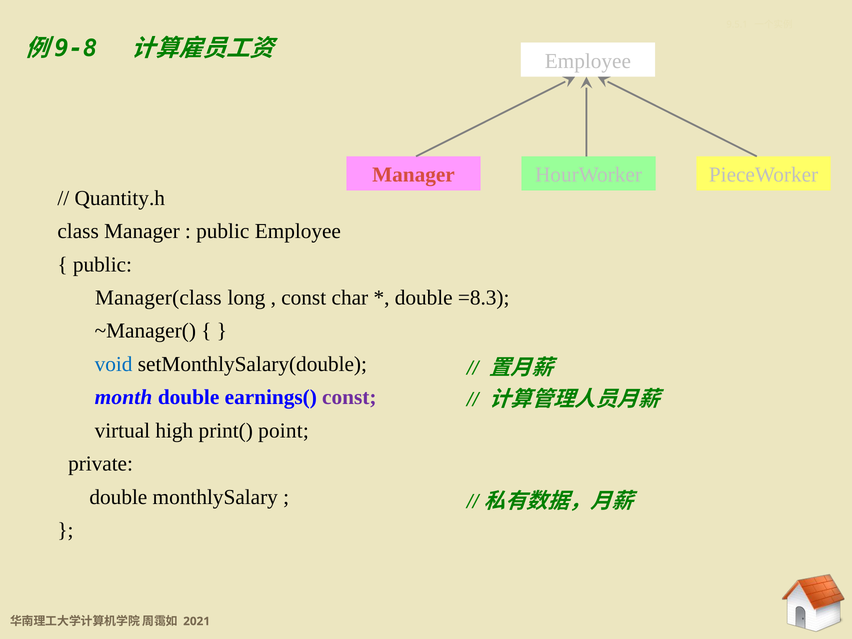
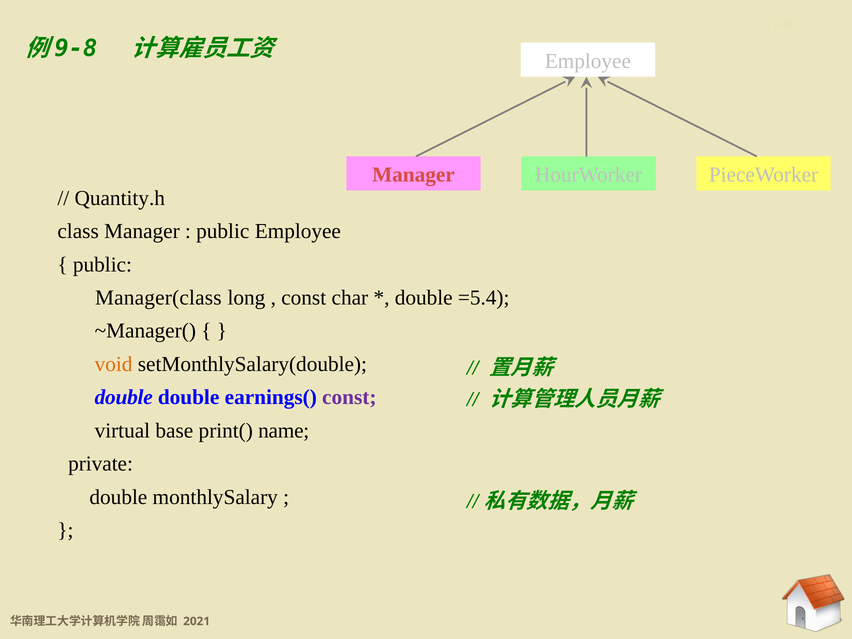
=8.3: =8.3 -> =5.4 (484, 298)
void colour: blue -> orange (114, 364)
month: month -> double (124, 397)
high: high -> base (174, 431)
point: point -> name (284, 431)
